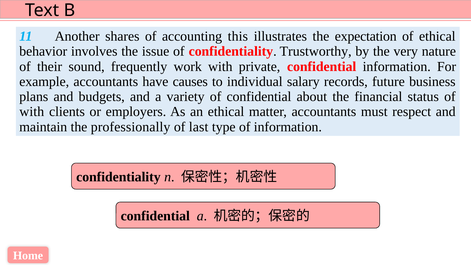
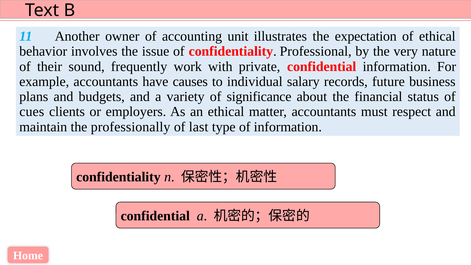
shares: shares -> owner (122, 36)
this: this -> unit (238, 36)
Trustworthy: Trustworthy -> Professional (316, 51)
of confidential: confidential -> significance (259, 97)
with: with -> cues (32, 112)
